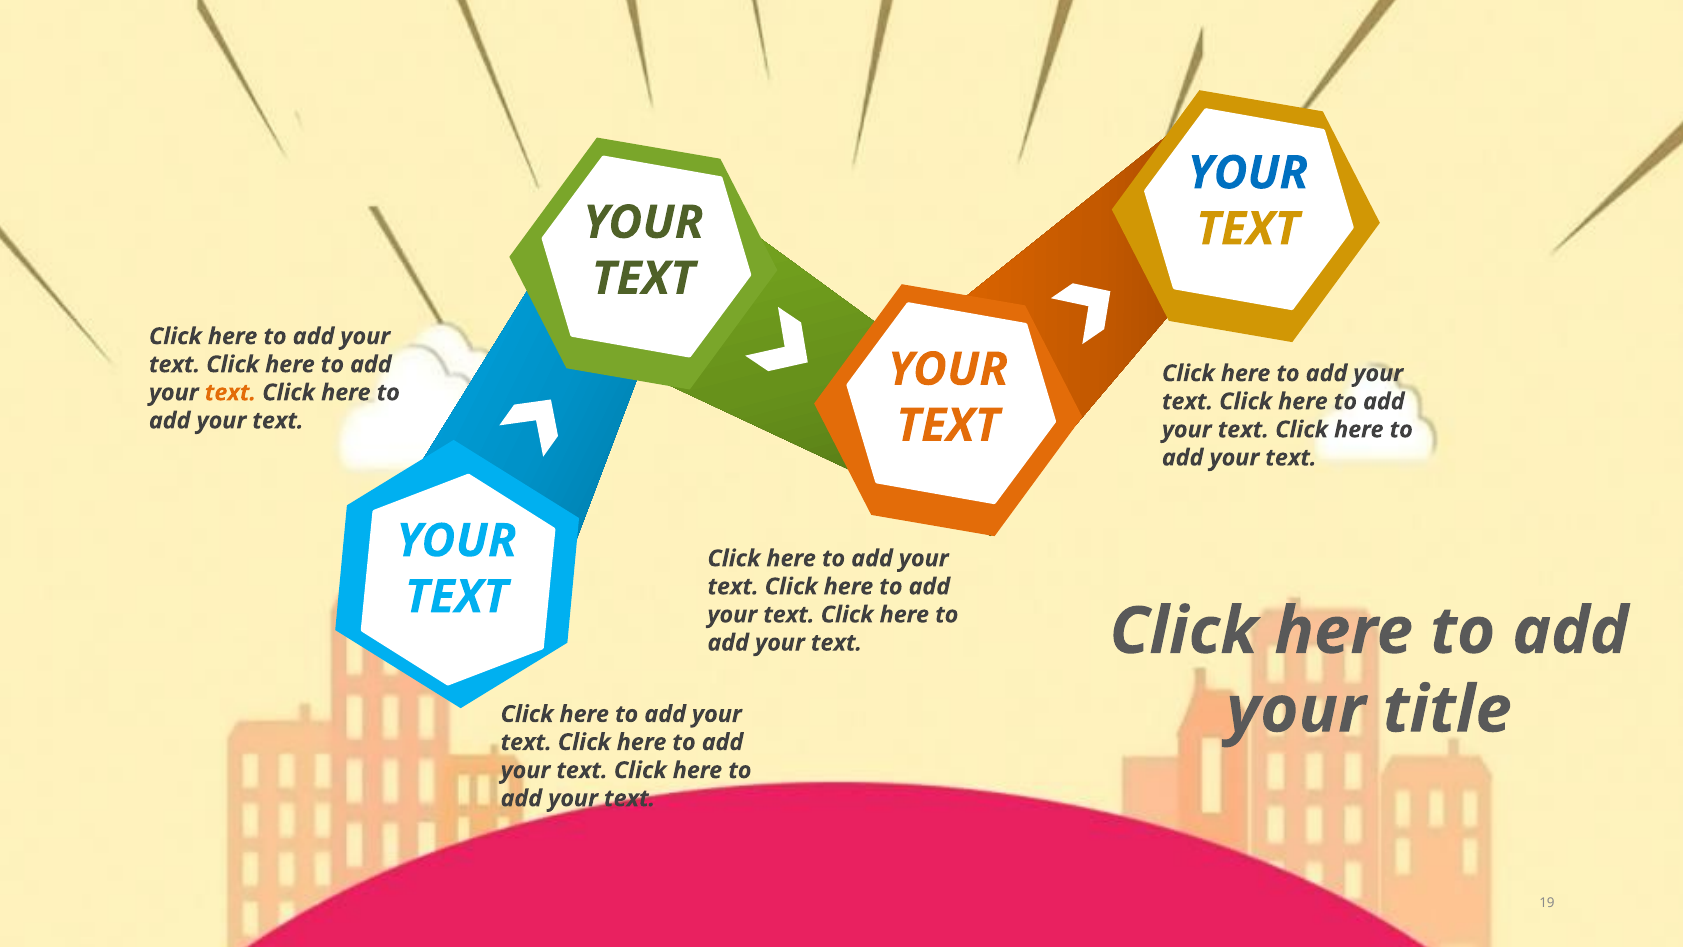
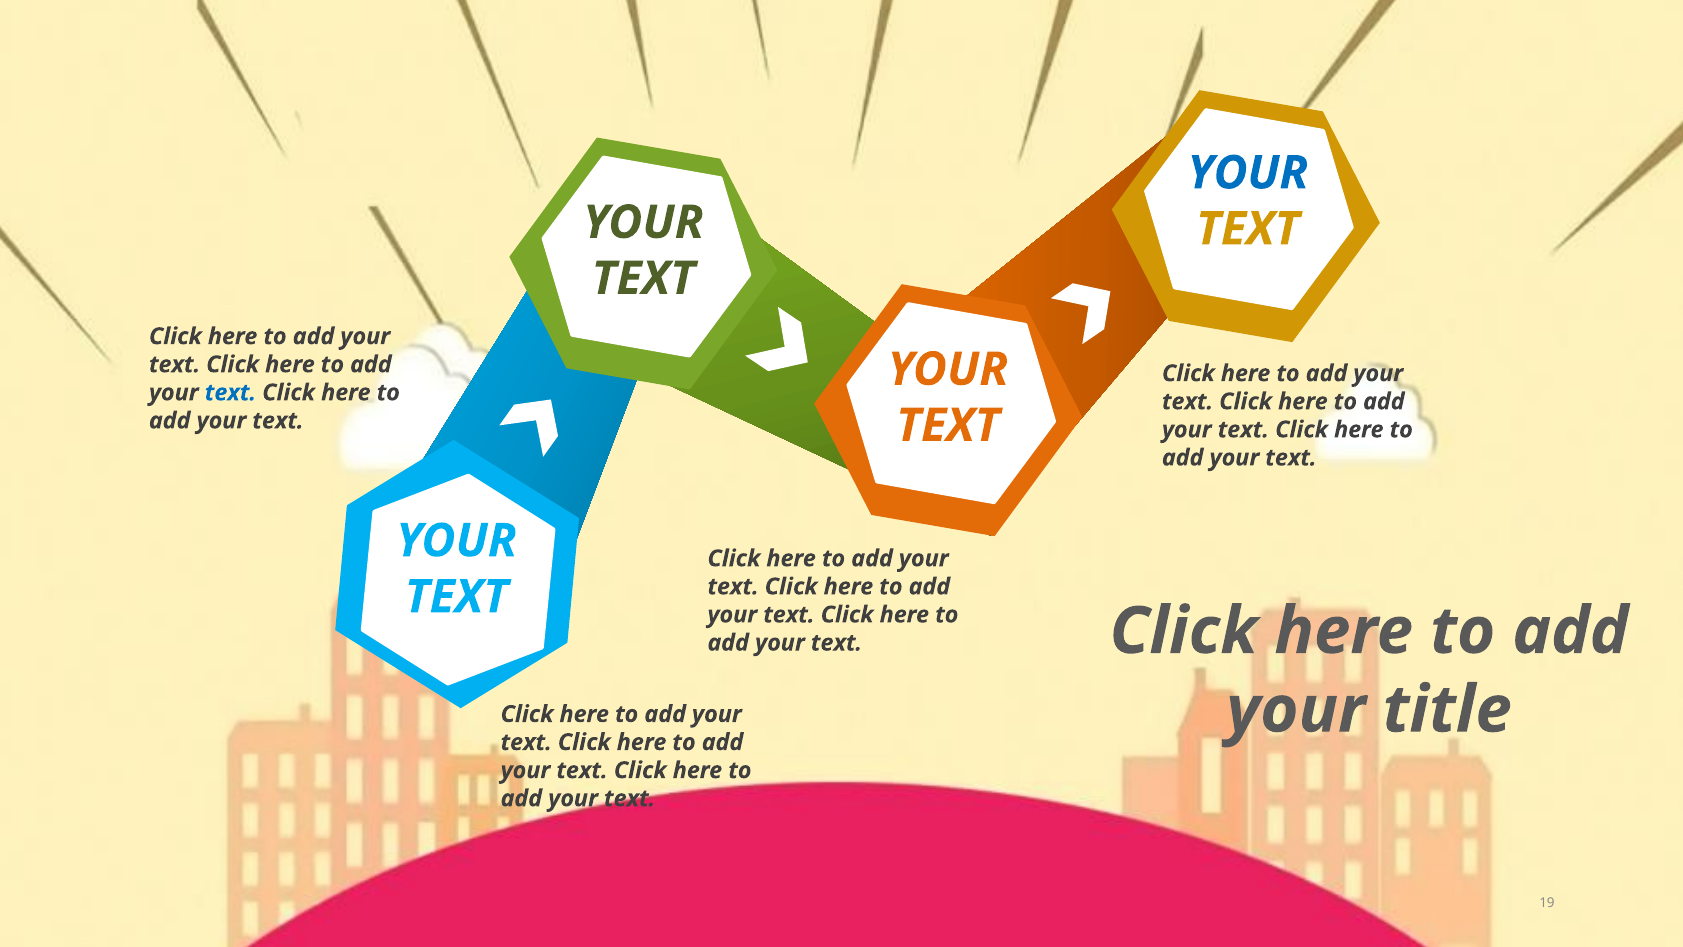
text colour: orange -> blue (230, 392)
